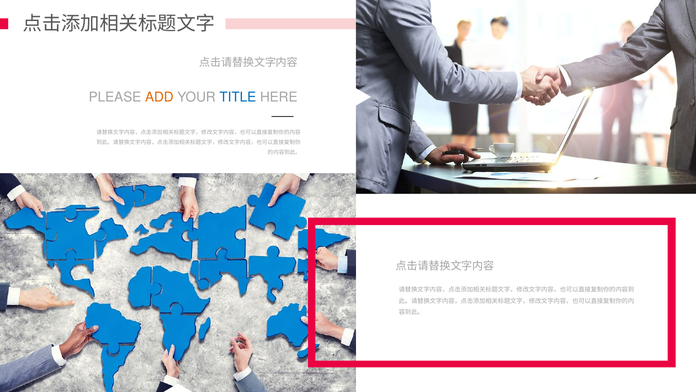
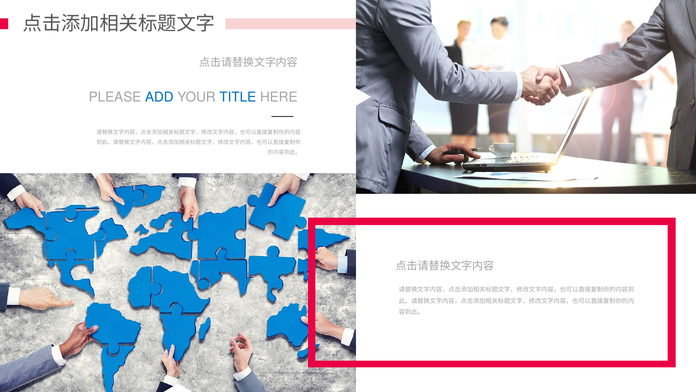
ADD colour: orange -> blue (159, 97)
